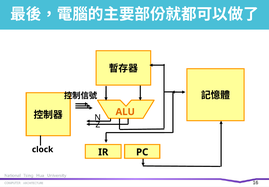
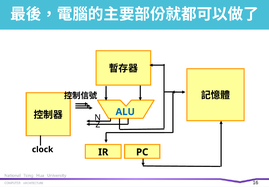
ALU colour: orange -> blue (125, 111)
